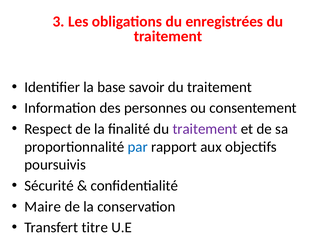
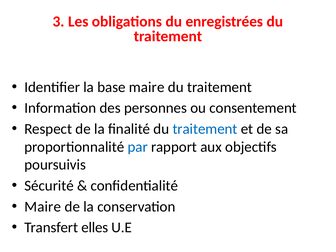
base savoir: savoir -> maire (147, 87)
traitement colour: purple -> blue (205, 129)
titre: titre -> elles (95, 228)
